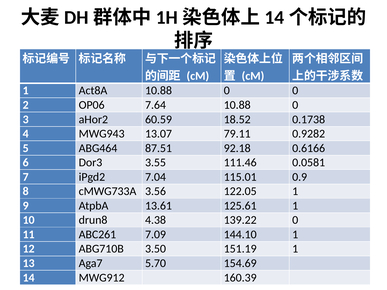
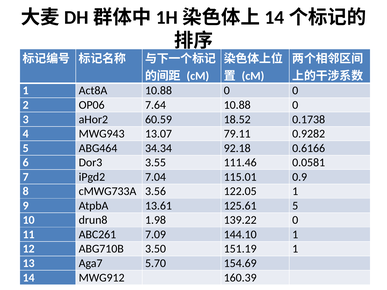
87.51: 87.51 -> 34.34 (159, 148)
125.61 1: 1 -> 5 (295, 206)
4.38: 4.38 -> 1.98 (156, 220)
